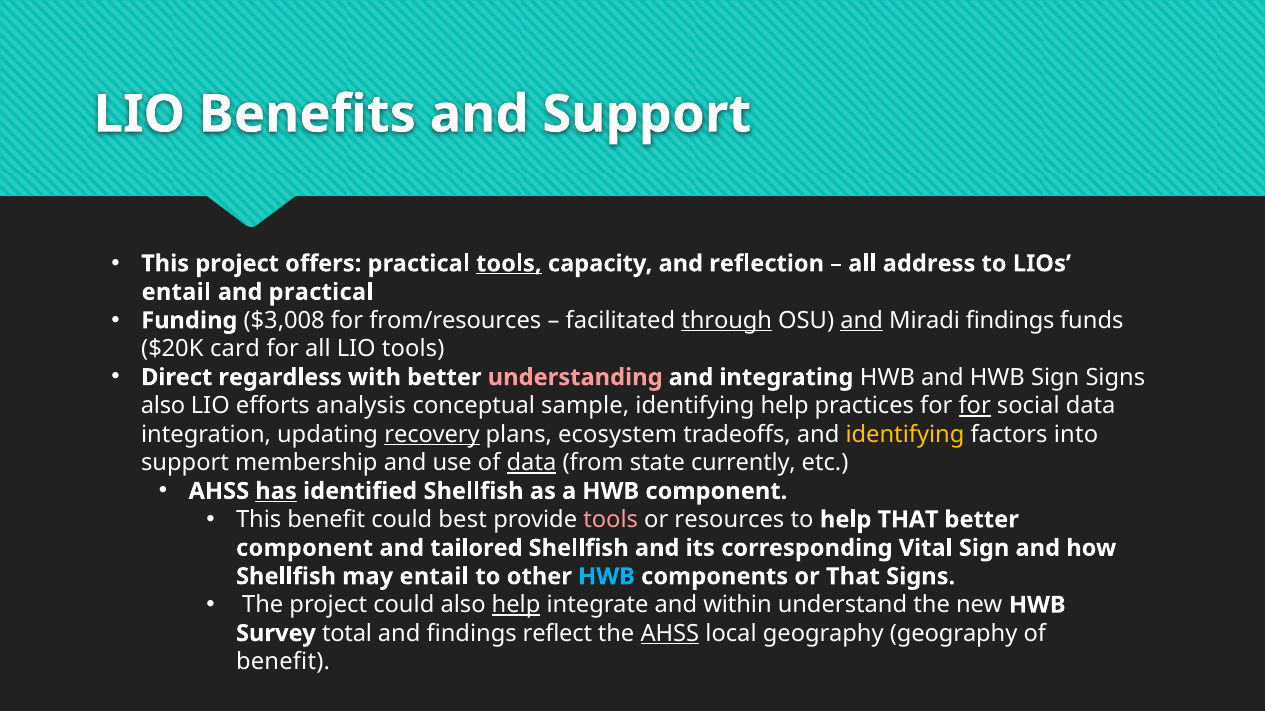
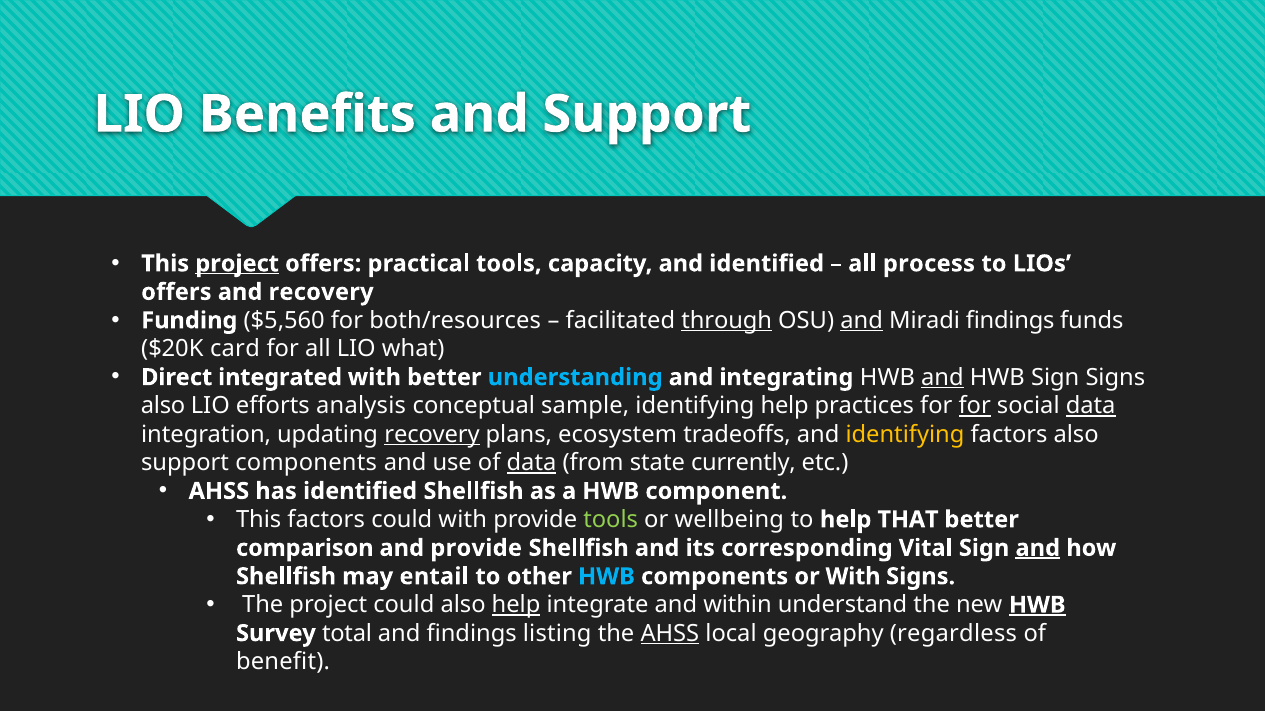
project underline: none -> present (237, 264)
tools underline: present -> none (509, 264)
and reflection: reflection -> identified (767, 264)
address: address -> process (929, 264)
entail: entail -> offers (176, 292)
and practical: practical -> recovery (321, 292)
$3,008: $3,008 -> $5,560 (284, 321)
from/resources: from/resources -> both/resources (455, 321)
LIO tools: tools -> what (413, 349)
regardless: regardless -> integrated (280, 378)
understanding colour: pink -> light blue (575, 378)
and underline: none -> present (942, 378)
data underline: none -> present (1091, 406)
factors into: into -> also (1076, 435)
support membership: membership -> components (306, 463)
has underline: present -> none (276, 491)
This benefit: benefit -> factors (326, 520)
could best: best -> with (463, 520)
tools colour: pink -> light green (611, 520)
resources: resources -> wellbeing (729, 520)
component: component -> comparison (305, 548)
and tailored: tailored -> provide (476, 548)
and underline: none -> present (1038, 548)
or That: That -> With (853, 577)
HWB underline: none -> present (1037, 605)
reflect: reflect -> listing (557, 634)
geography geography: geography -> regardless (953, 634)
